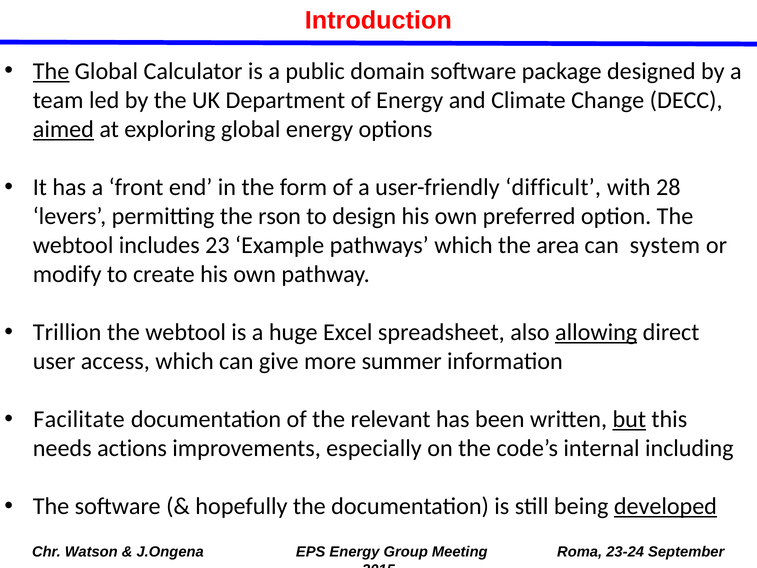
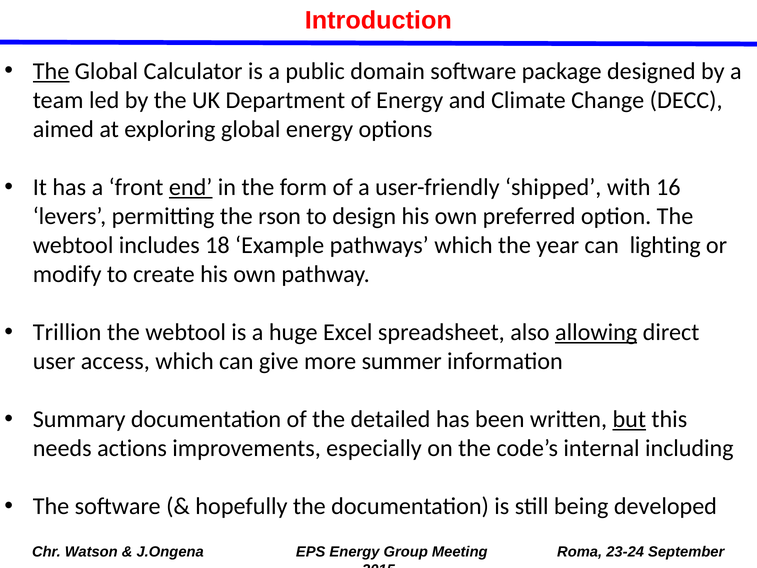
aimed underline: present -> none (63, 129)
end underline: none -> present (191, 187)
difficult: difficult -> shipped (553, 187)
28: 28 -> 16 (668, 187)
23: 23 -> 18 (217, 245)
area: area -> year (558, 245)
system: system -> lighting (665, 245)
Facilitate: Facilitate -> Summary (79, 419)
relevant: relevant -> detailed (390, 419)
developed underline: present -> none (665, 506)
